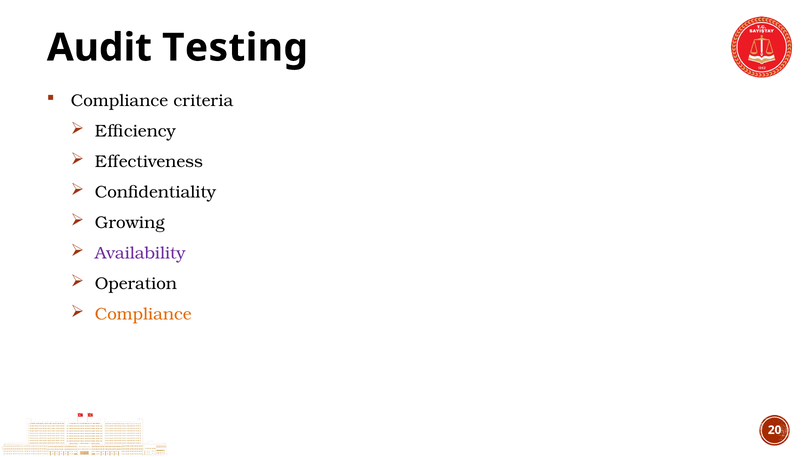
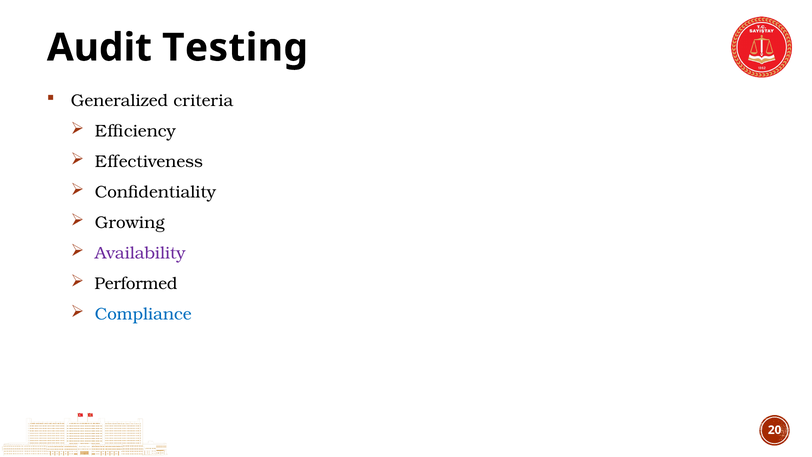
Compliance: Compliance -> Generalized (119, 101)
Operation: Operation -> Performed (136, 284)
Compliance colour: orange -> blue (143, 314)
